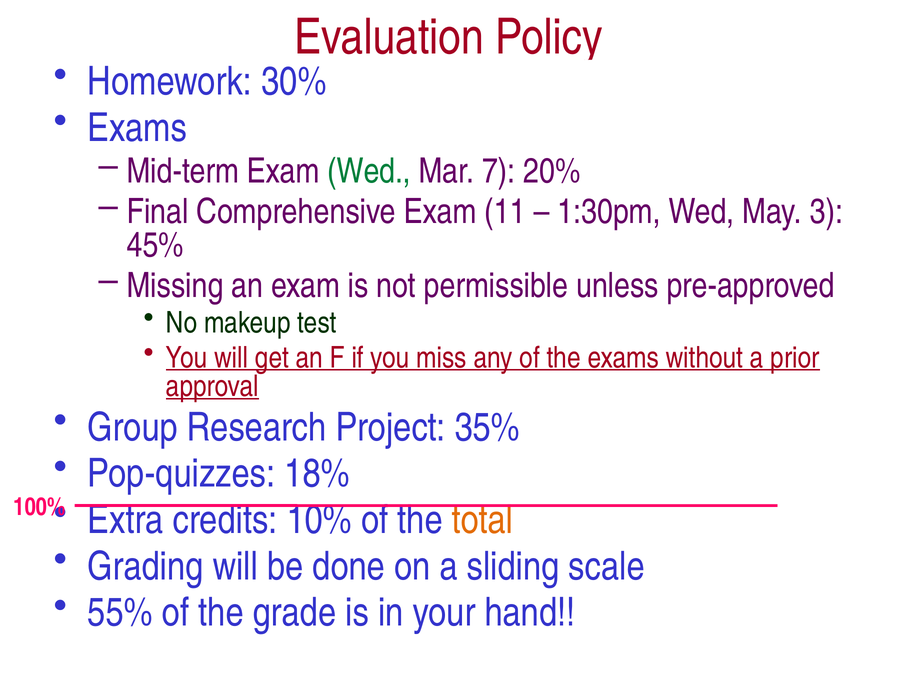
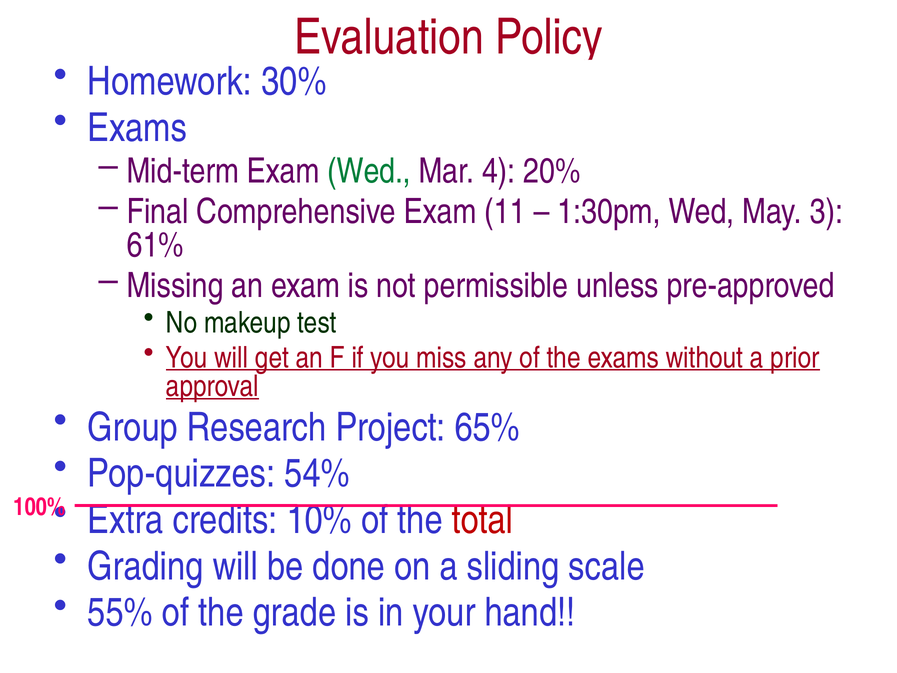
7: 7 -> 4 (499, 171)
45%: 45% -> 61% (155, 245)
35%: 35% -> 65% (487, 427)
18%: 18% -> 54% (317, 474)
total colour: orange -> red (483, 520)
